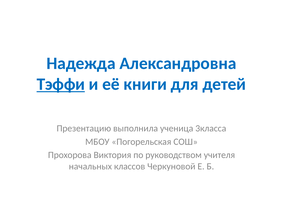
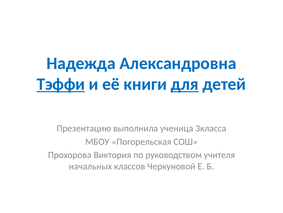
для underline: none -> present (185, 84)
